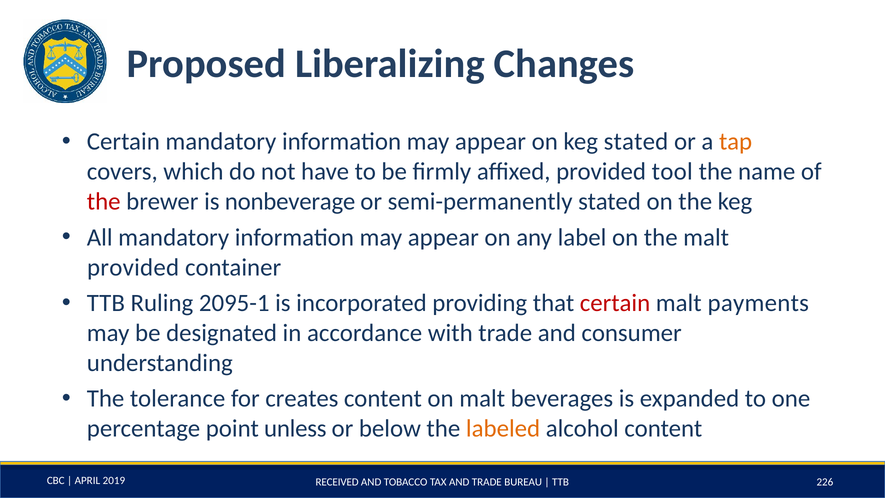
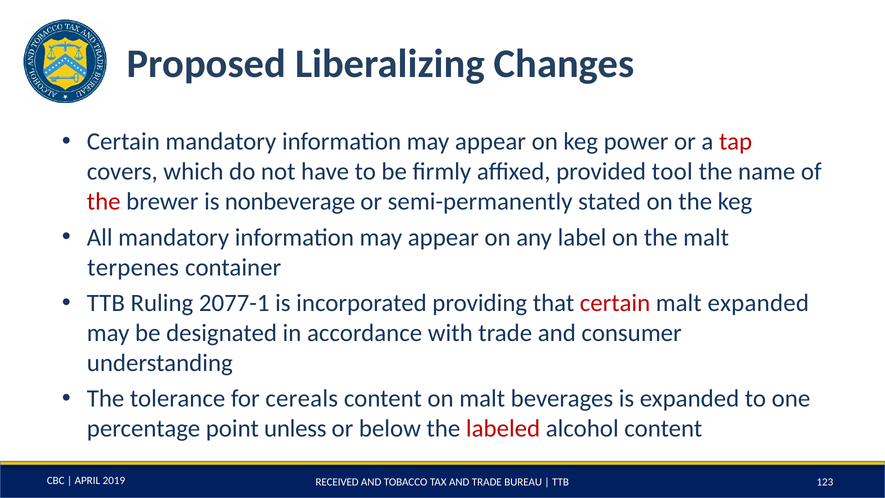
keg stated: stated -> power (636, 142)
tap colour: orange -> red (736, 142)
provided: provided -> terpenes (133, 267)
2095-1: 2095-1 -> 2077-1 (234, 303)
malt payments: payments -> expanded (758, 303)
creates: creates -> cereals (302, 399)
labeled colour: orange -> red (503, 428)
226: 226 -> 123 (825, 482)
